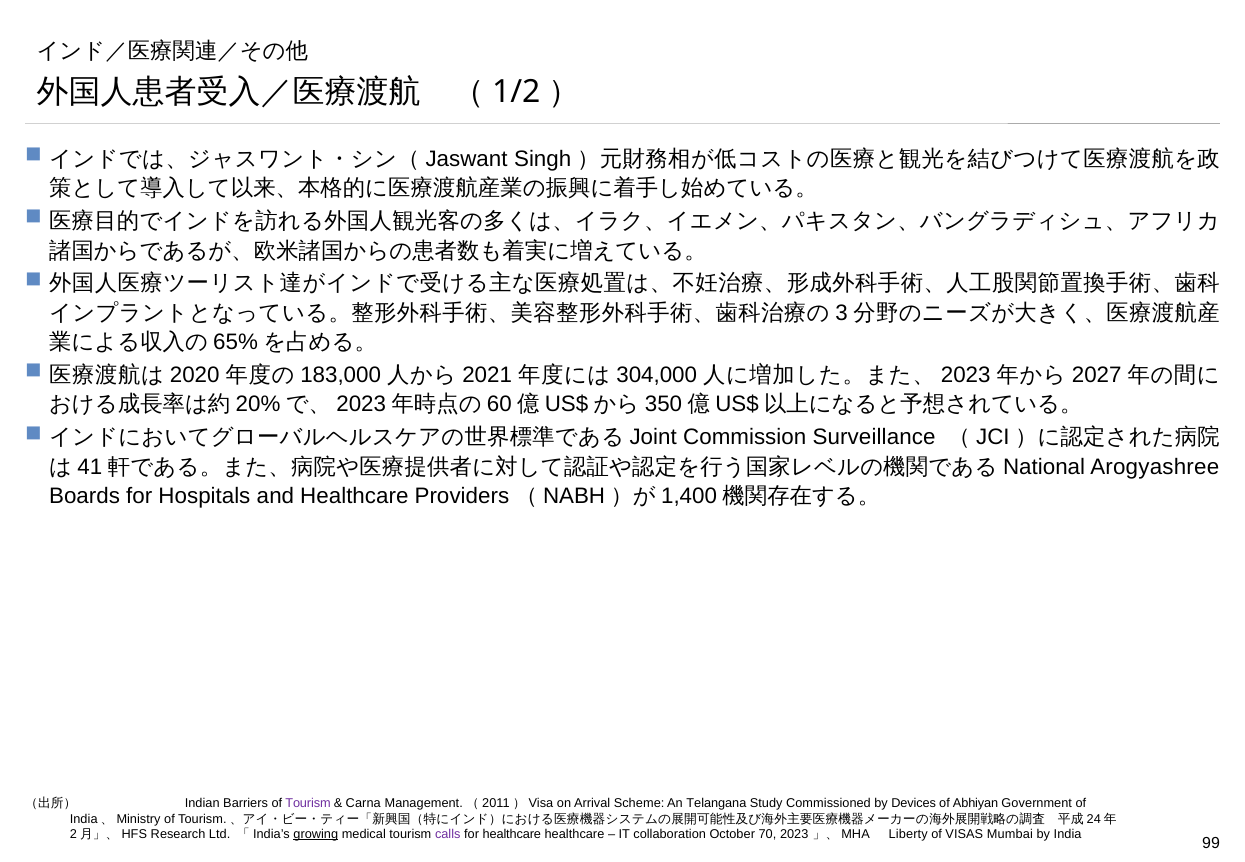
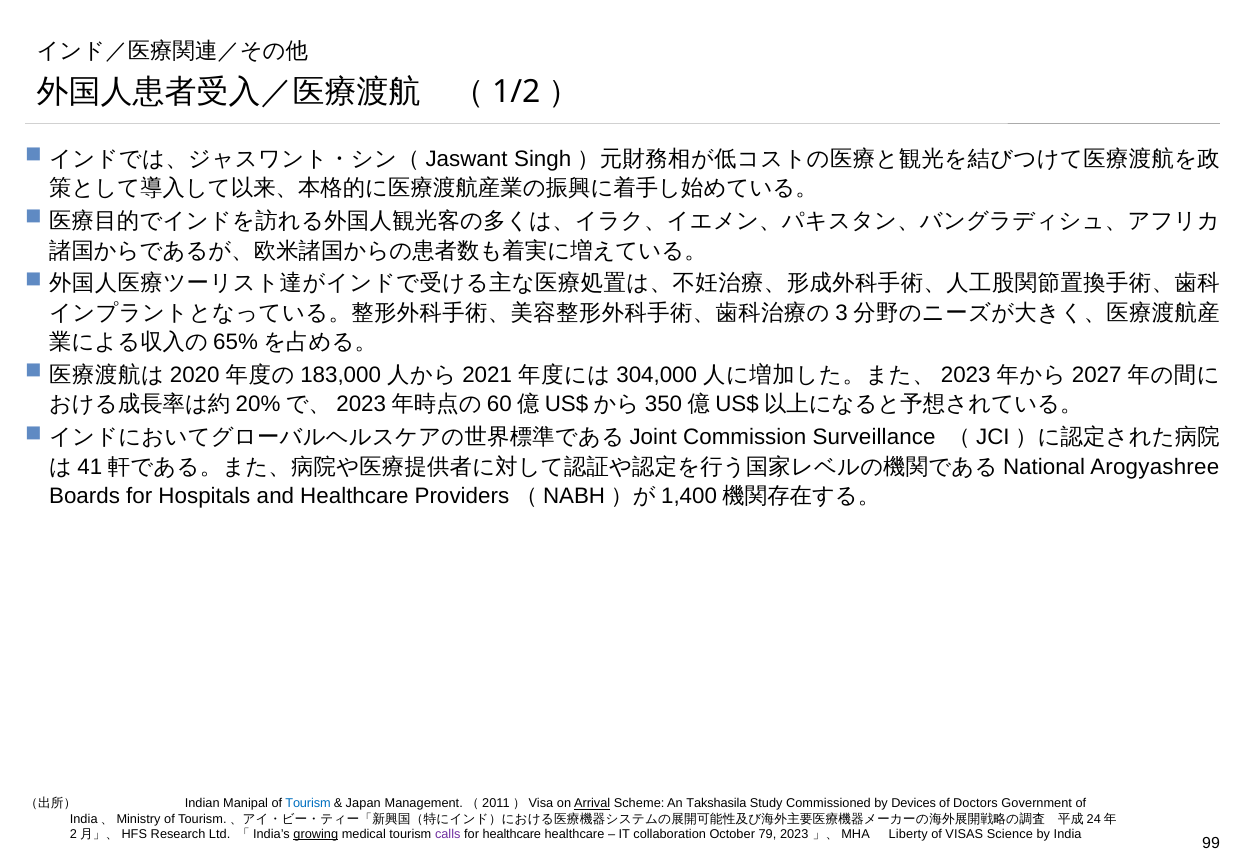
Barriers: Barriers -> Manipal (246, 804)
Tourism colour: purple -> blue (308, 804)
Carna: Carna -> Japan (363, 804)
Arrival underline: none -> present (592, 804)
Telangana: Telangana -> Takshasila (716, 804)
Abhiyan: Abhiyan -> Doctors (975, 804)
70: 70 -> 79 (767, 834)
Mumbai: Mumbai -> Science (1010, 834)
